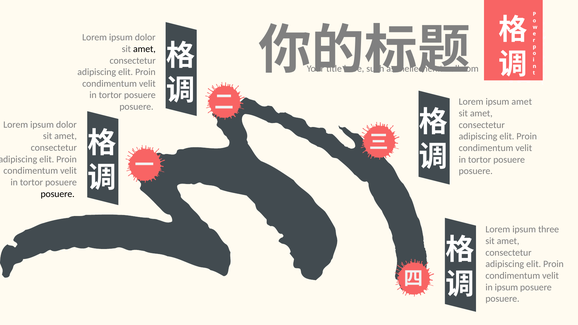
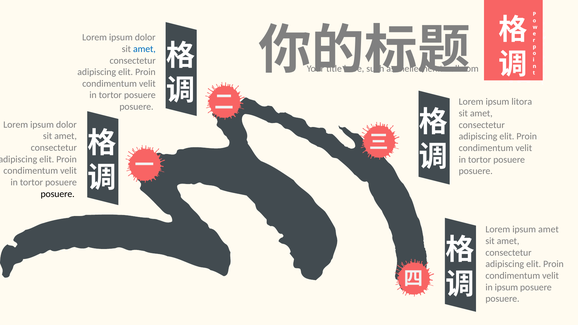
amet colour: black -> blue (144, 49)
ipsum amet: amet -> litora (522, 102)
ipsum three: three -> amet (548, 230)
